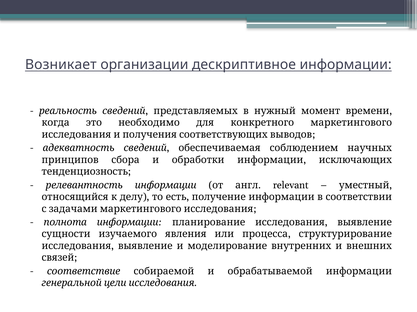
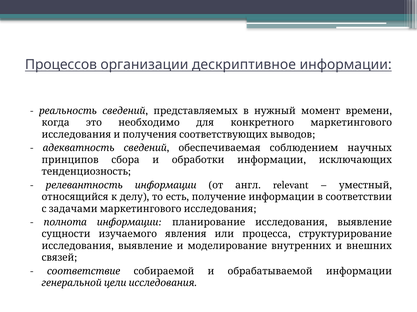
Возникает: Возникает -> Процессов (61, 65)
